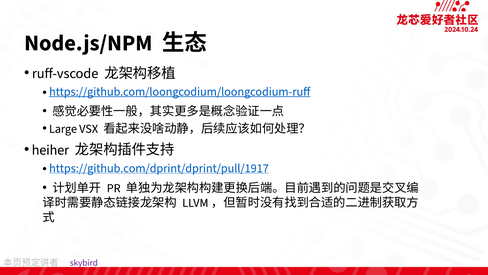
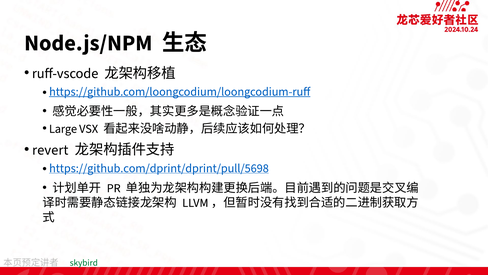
heiher: heiher -> revert (50, 150)
https://github.com/dprint/dprint/pull/1917: https://github.com/dprint/dprint/pull/1917 -> https://github.com/dprint/dprint/pull/5698 (159, 168)
skybird colour: purple -> green (84, 262)
